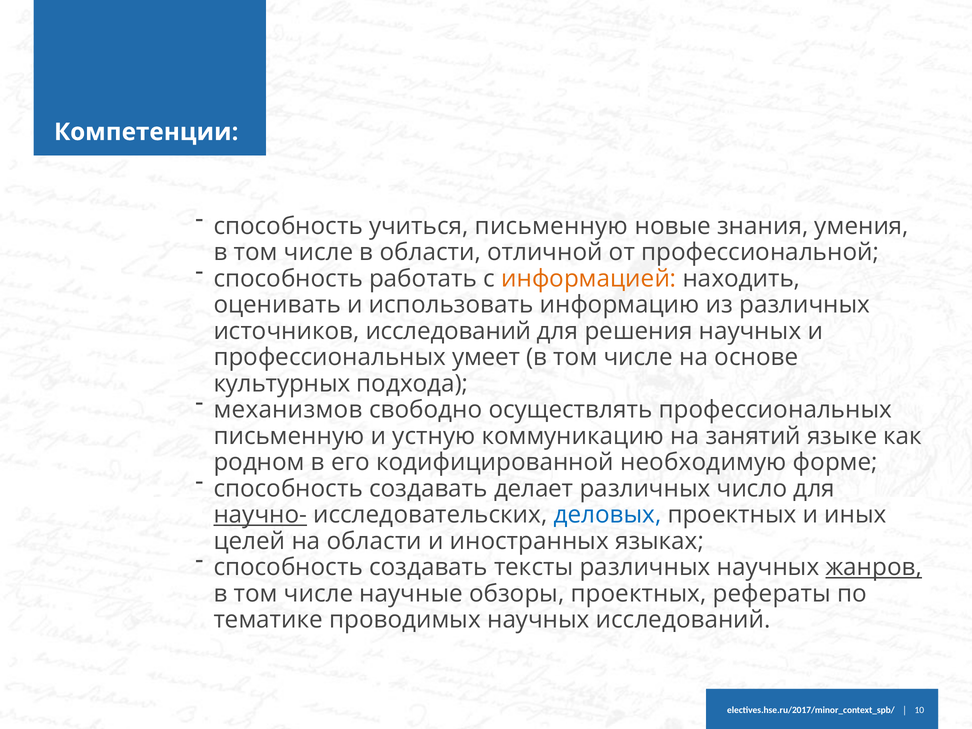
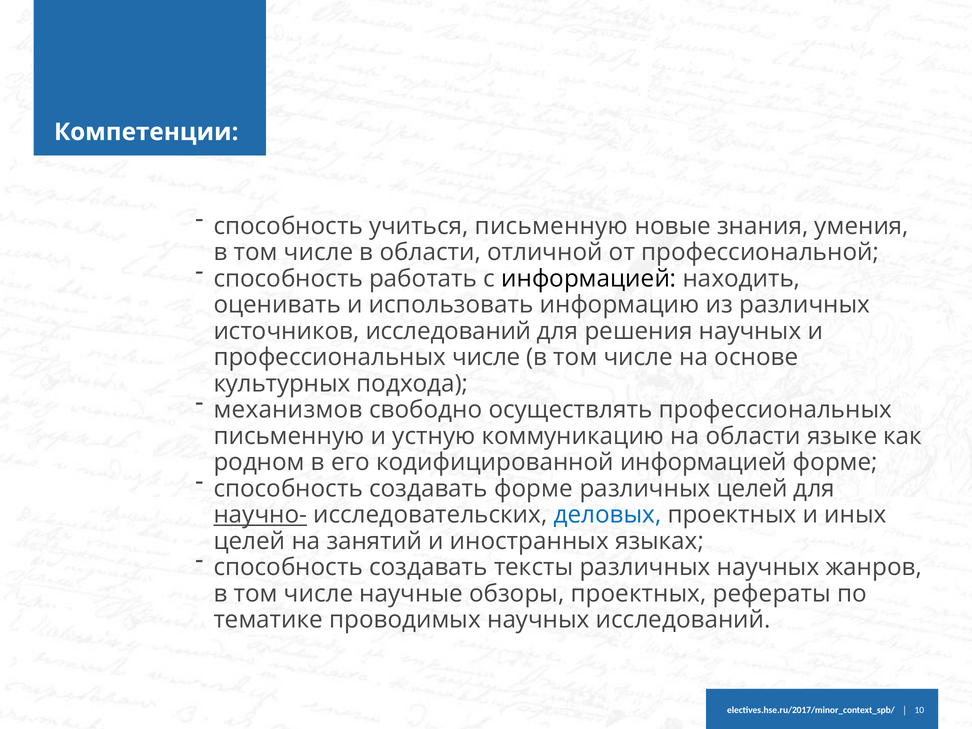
информацией colour: orange -> black (589, 279)
профессиональных умеет: умеет -> числе (486, 357)
на занятий: занятий -> области (753, 436)
кодифицированной необходимую: необходимую -> информацией (704, 462)
создавать делает: делает -> форме (534, 489)
различных число: число -> целей (752, 489)
на области: области -> занятий (374, 541)
жанров underline: present -> none (874, 567)
